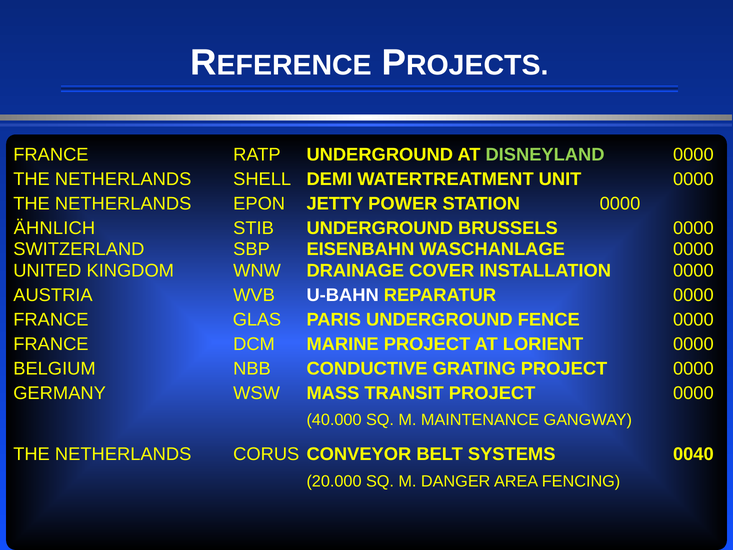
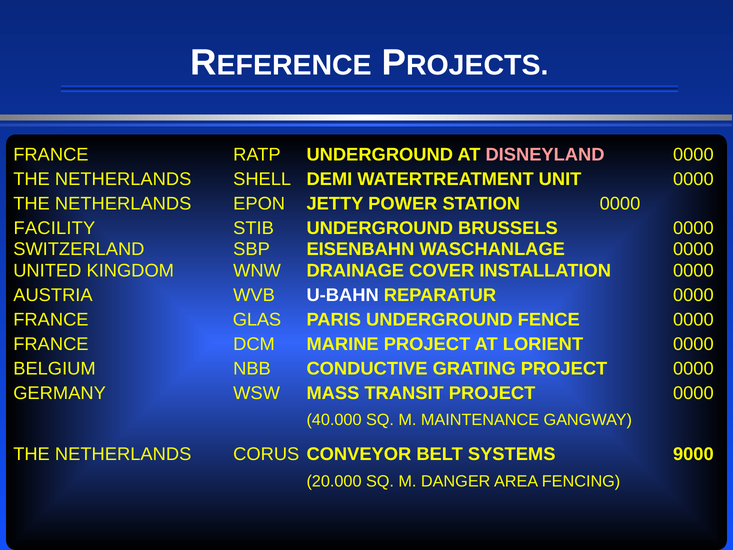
DISNEYLAND colour: light green -> pink (545, 155)
ÄHNLICH: ÄHNLICH -> FACILITY (54, 228)
0040: 0040 -> 9000 (693, 454)
